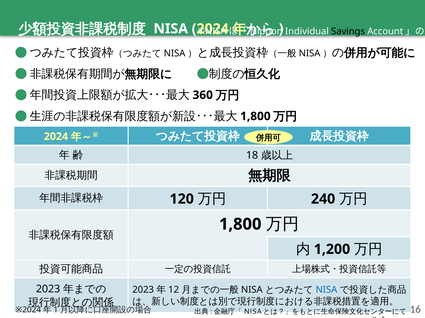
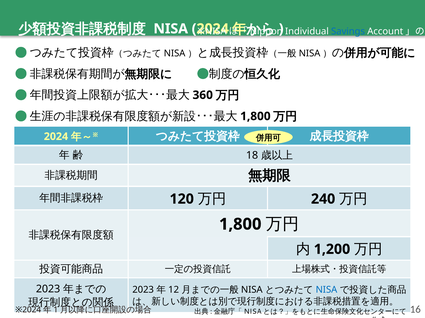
Savings colour: black -> blue (348, 31)
